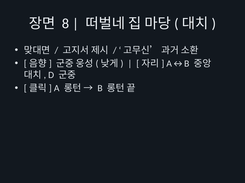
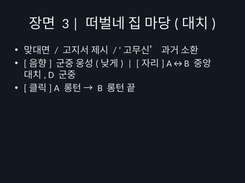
8: 8 -> 3 (65, 24)
